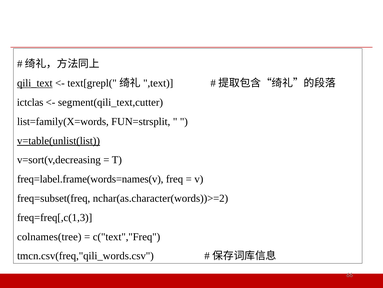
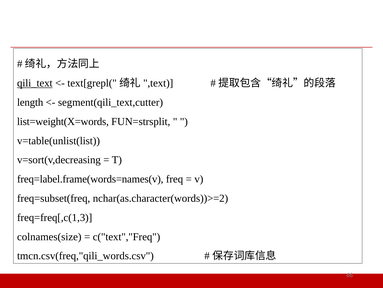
ictclas: ictclas -> length (30, 102)
list=family(X=words: list=family(X=words -> list=weight(X=words (63, 121)
v=table(unlist(list underline: present -> none (58, 140)
colnames(tree: colnames(tree -> colnames(size (49, 236)
